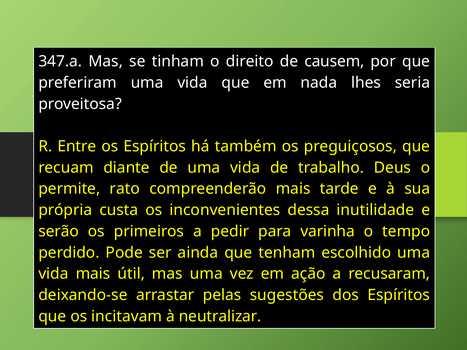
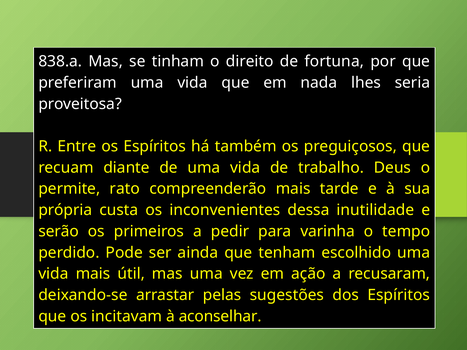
347.a: 347.a -> 838.a (60, 61)
causem: causem -> fortuna (334, 61)
neutralizar: neutralizar -> aconselhar (220, 316)
